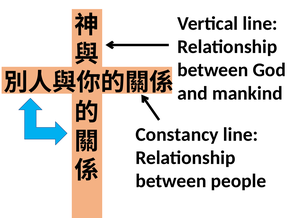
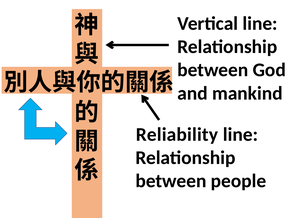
Constancy: Constancy -> Reliability (177, 135)
